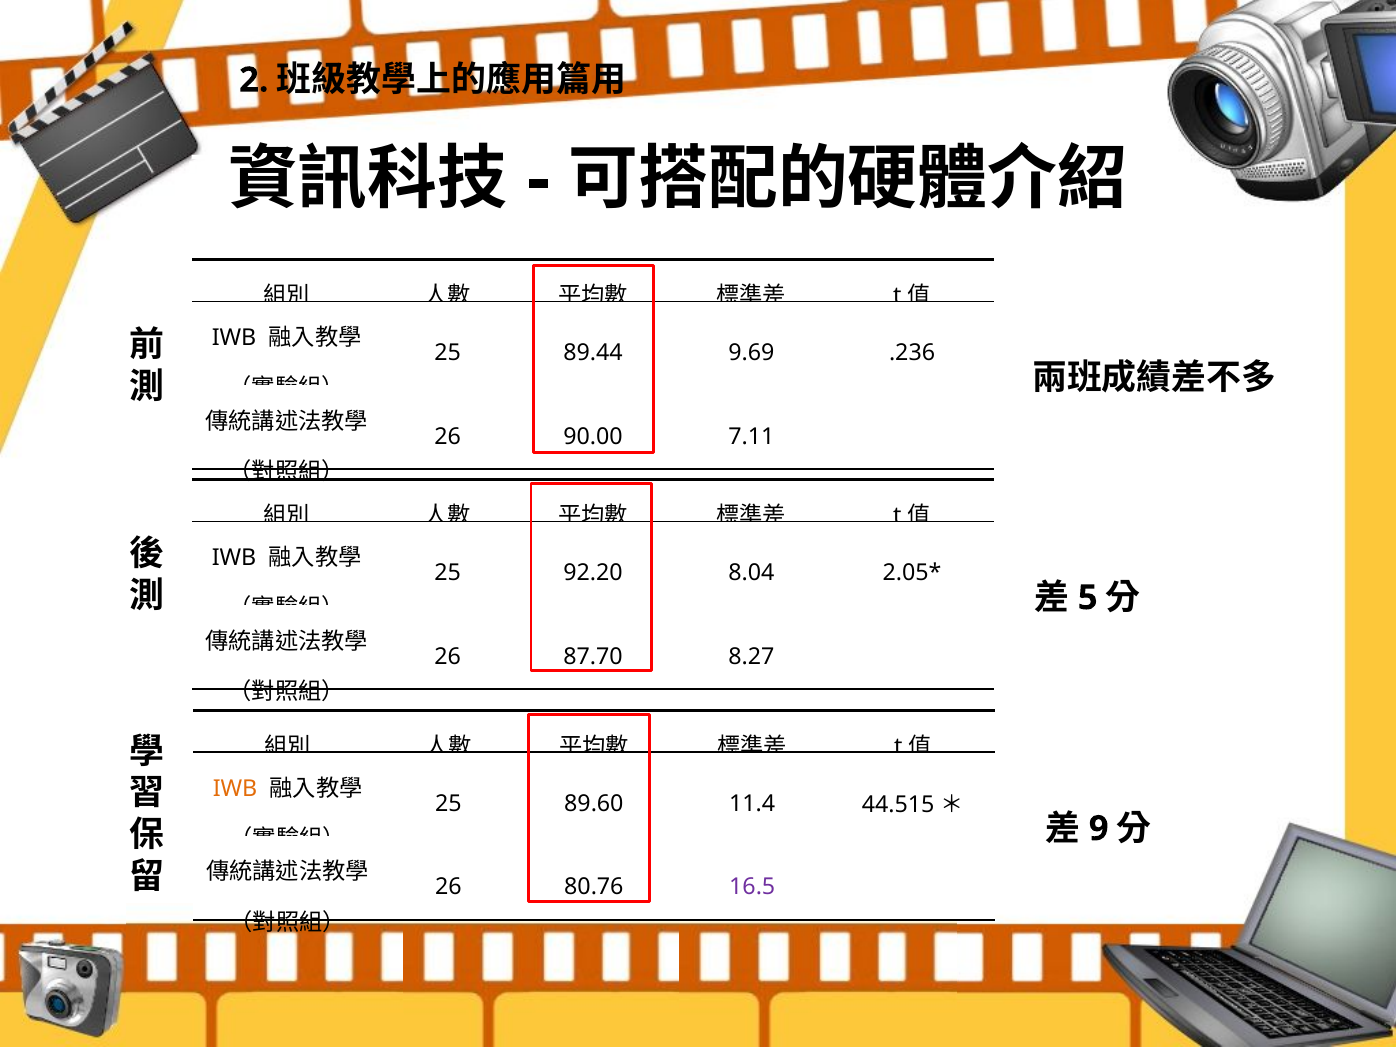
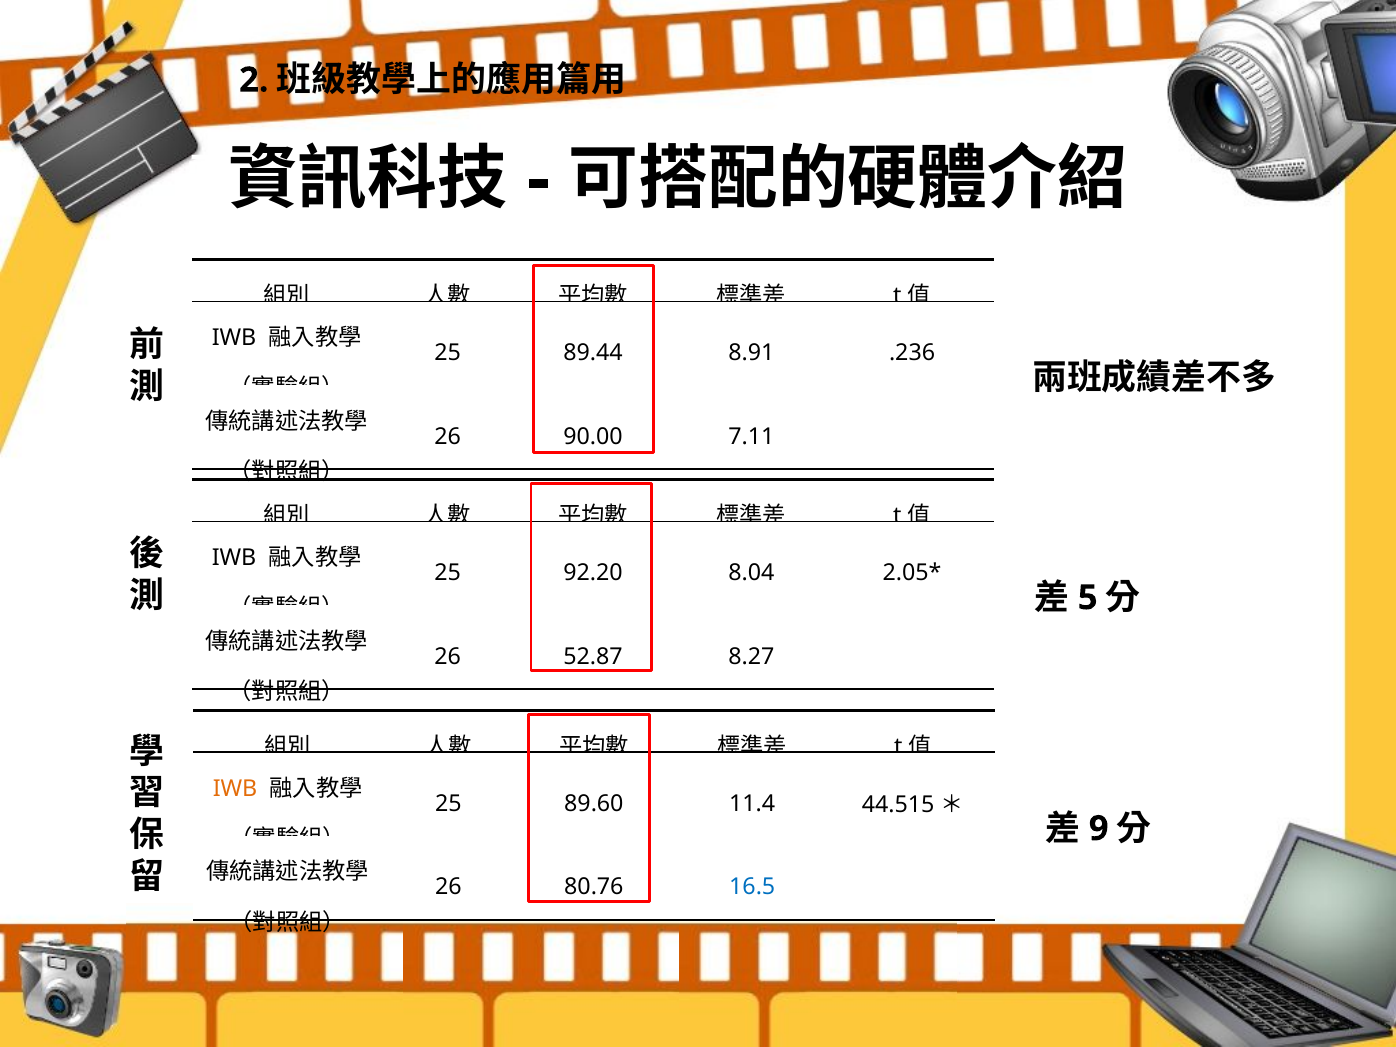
9.69: 9.69 -> 8.91 (751, 353)
87.70: 87.70 -> 52.87 (593, 656)
16.5 colour: purple -> blue (752, 887)
